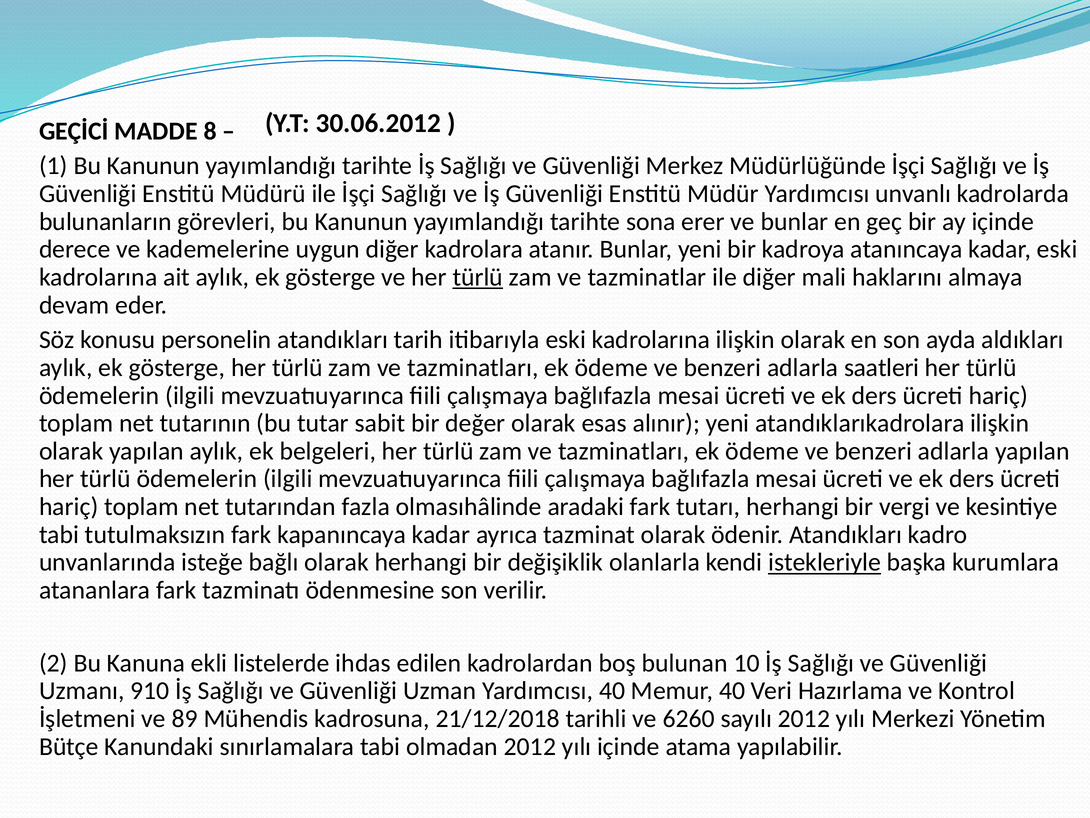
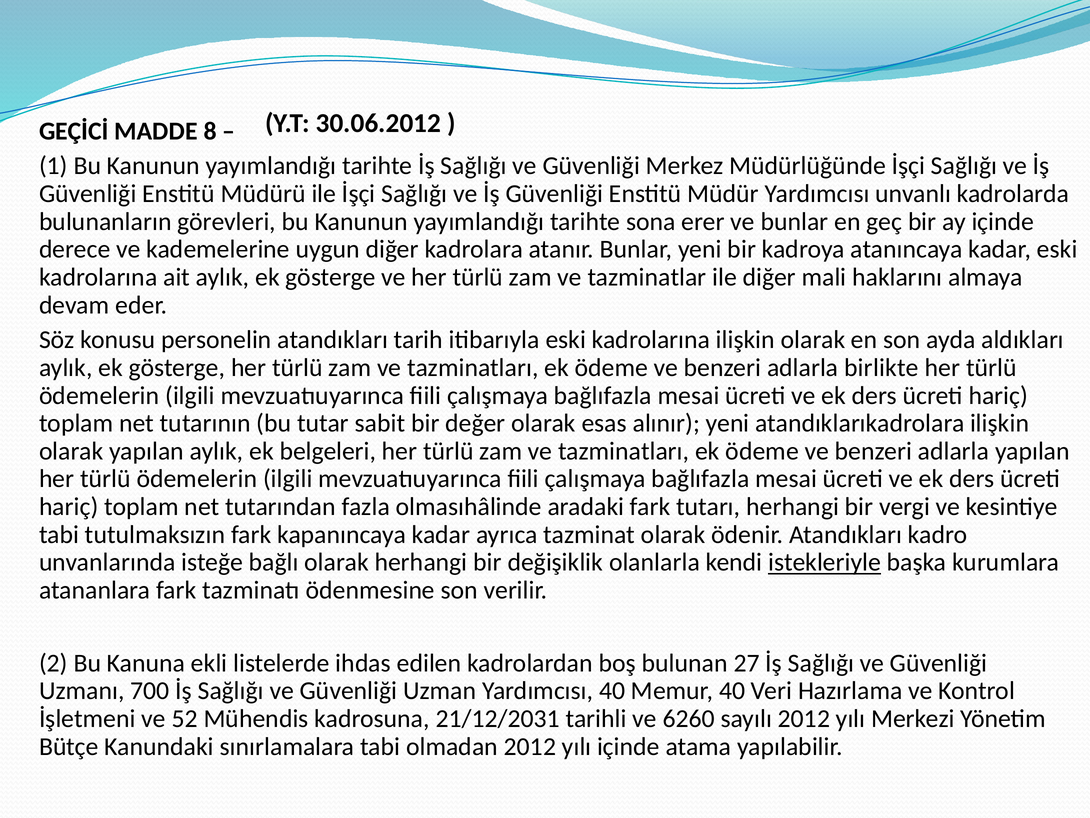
türlü underline: present -> none (478, 277)
saatleri: saatleri -> birlikte (881, 367)
10: 10 -> 27 (747, 663)
910: 910 -> 700 (150, 691)
89: 89 -> 52 (185, 718)
21/12/2018: 21/12/2018 -> 21/12/2031 (498, 718)
